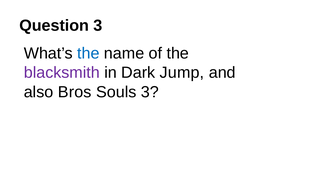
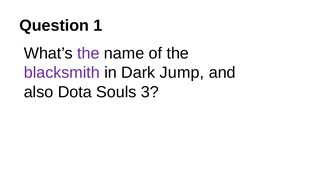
Question 3: 3 -> 1 (98, 26)
the colour: blue -> purple (88, 53)
Bros: Bros -> Dota (75, 92)
